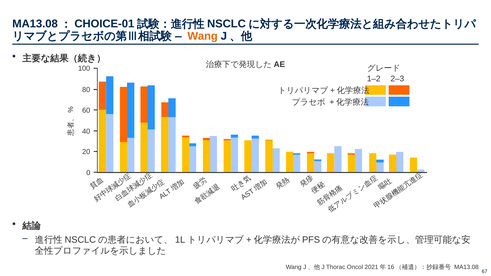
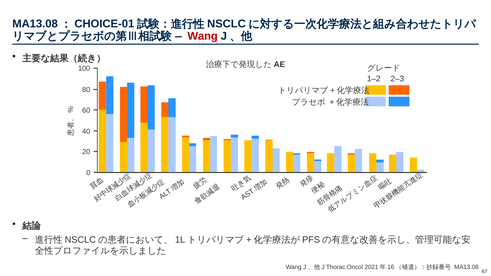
Wang colour: orange -> red (203, 36)
